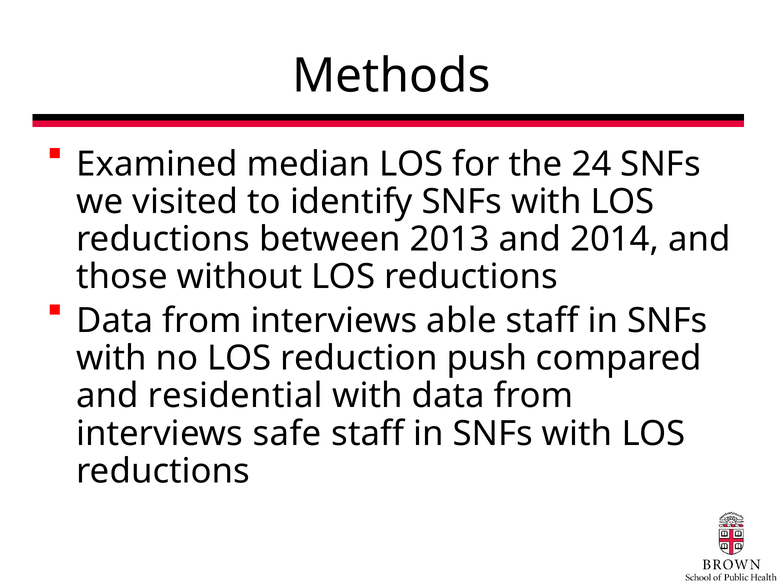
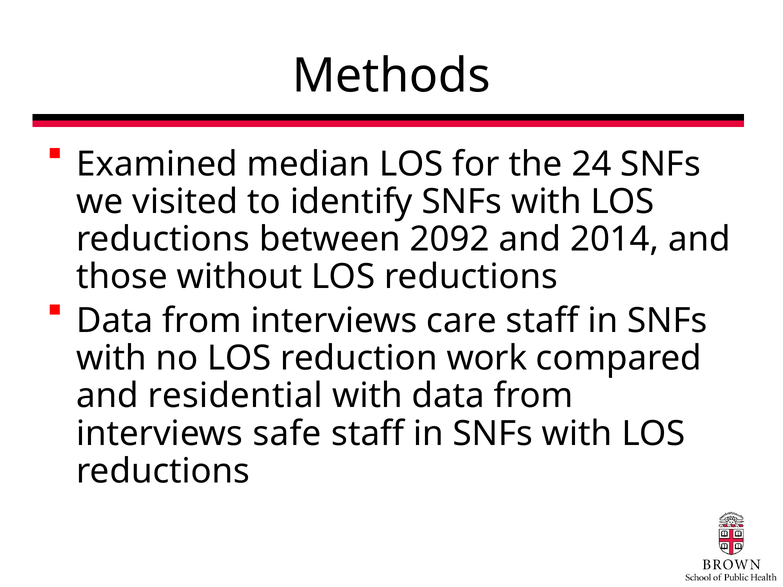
2013: 2013 -> 2092 (450, 239)
able: able -> care (462, 321)
push: push -> work (487, 359)
